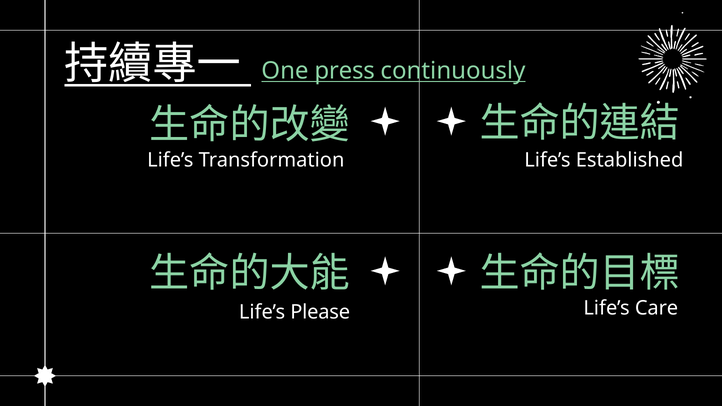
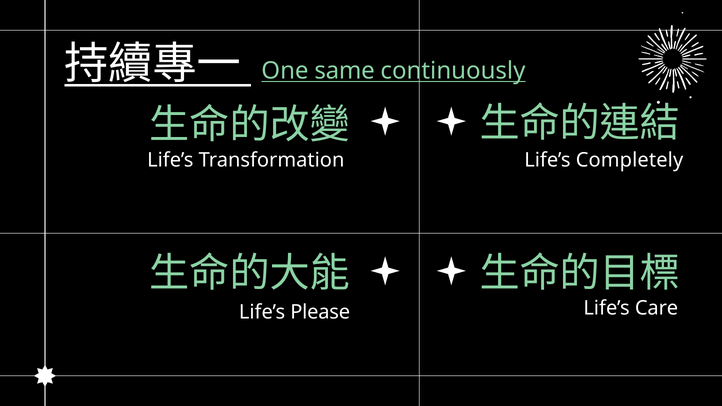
press: press -> same (345, 71)
Established: Established -> Completely (630, 160)
